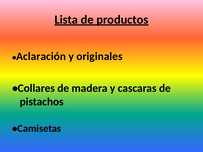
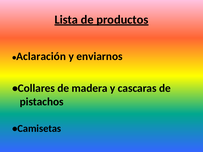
originales: originales -> enviarnos (100, 56)
